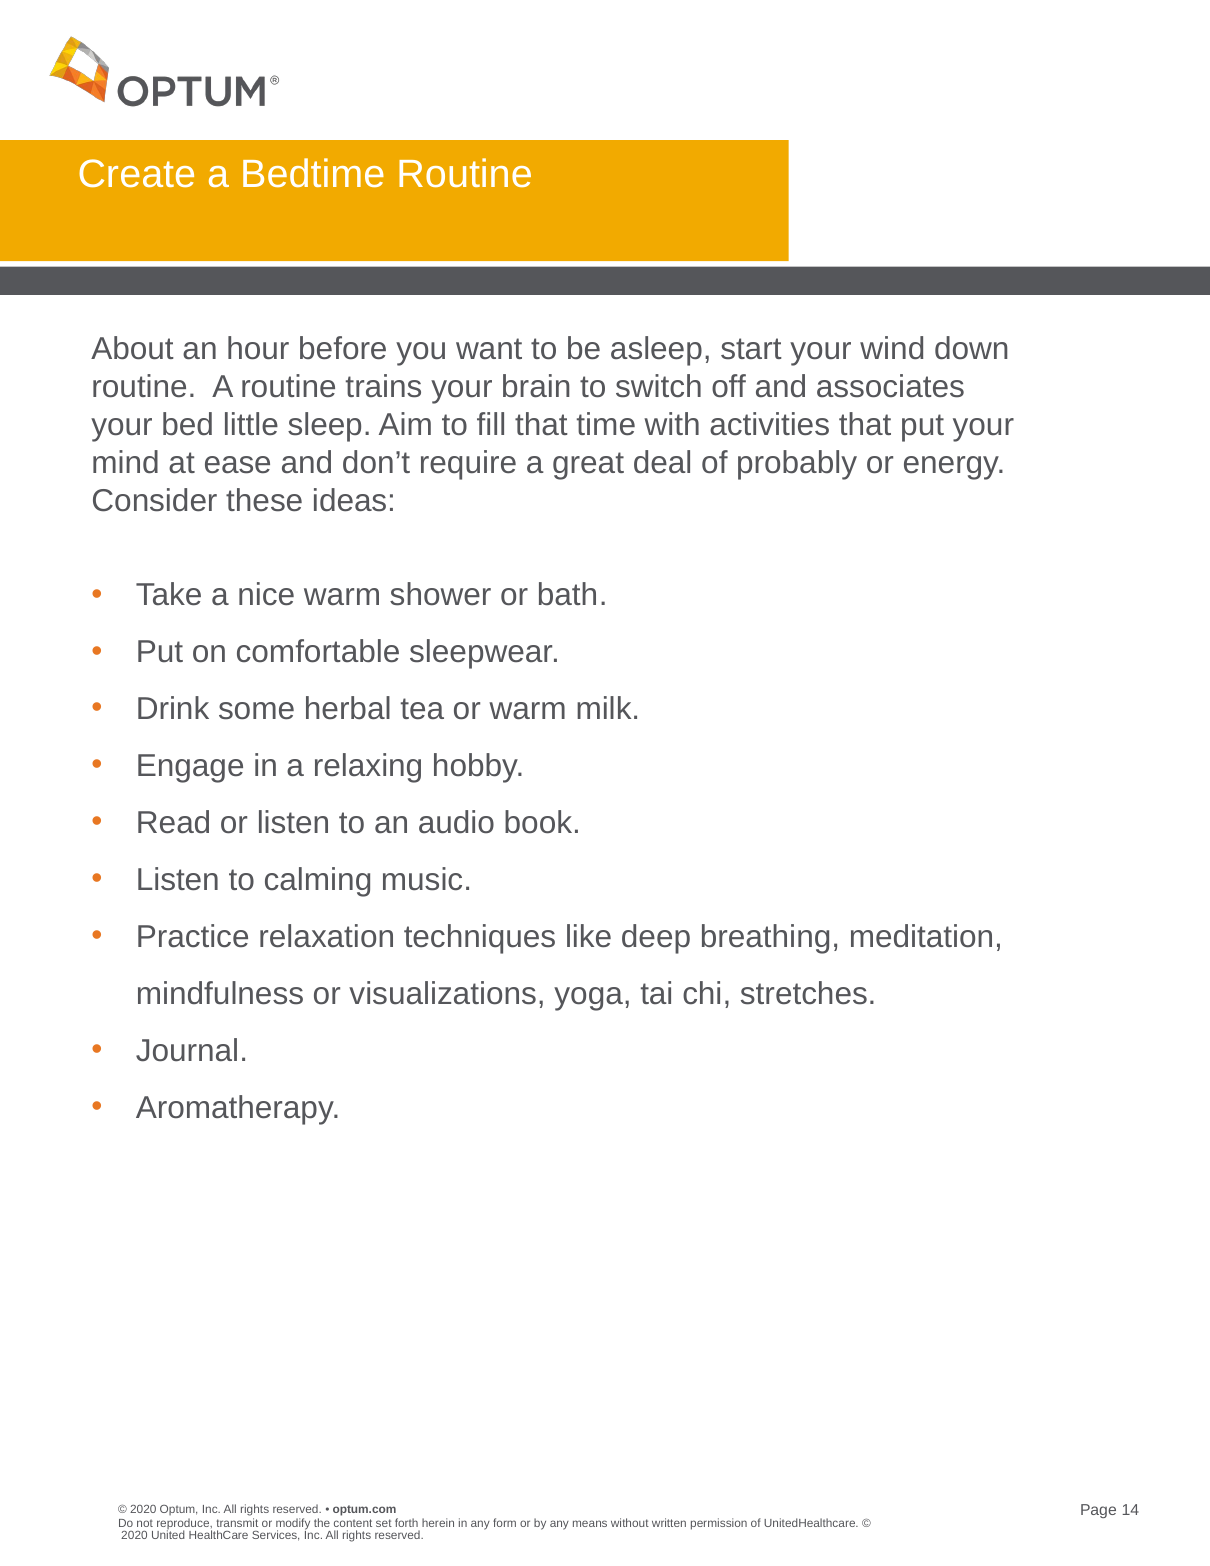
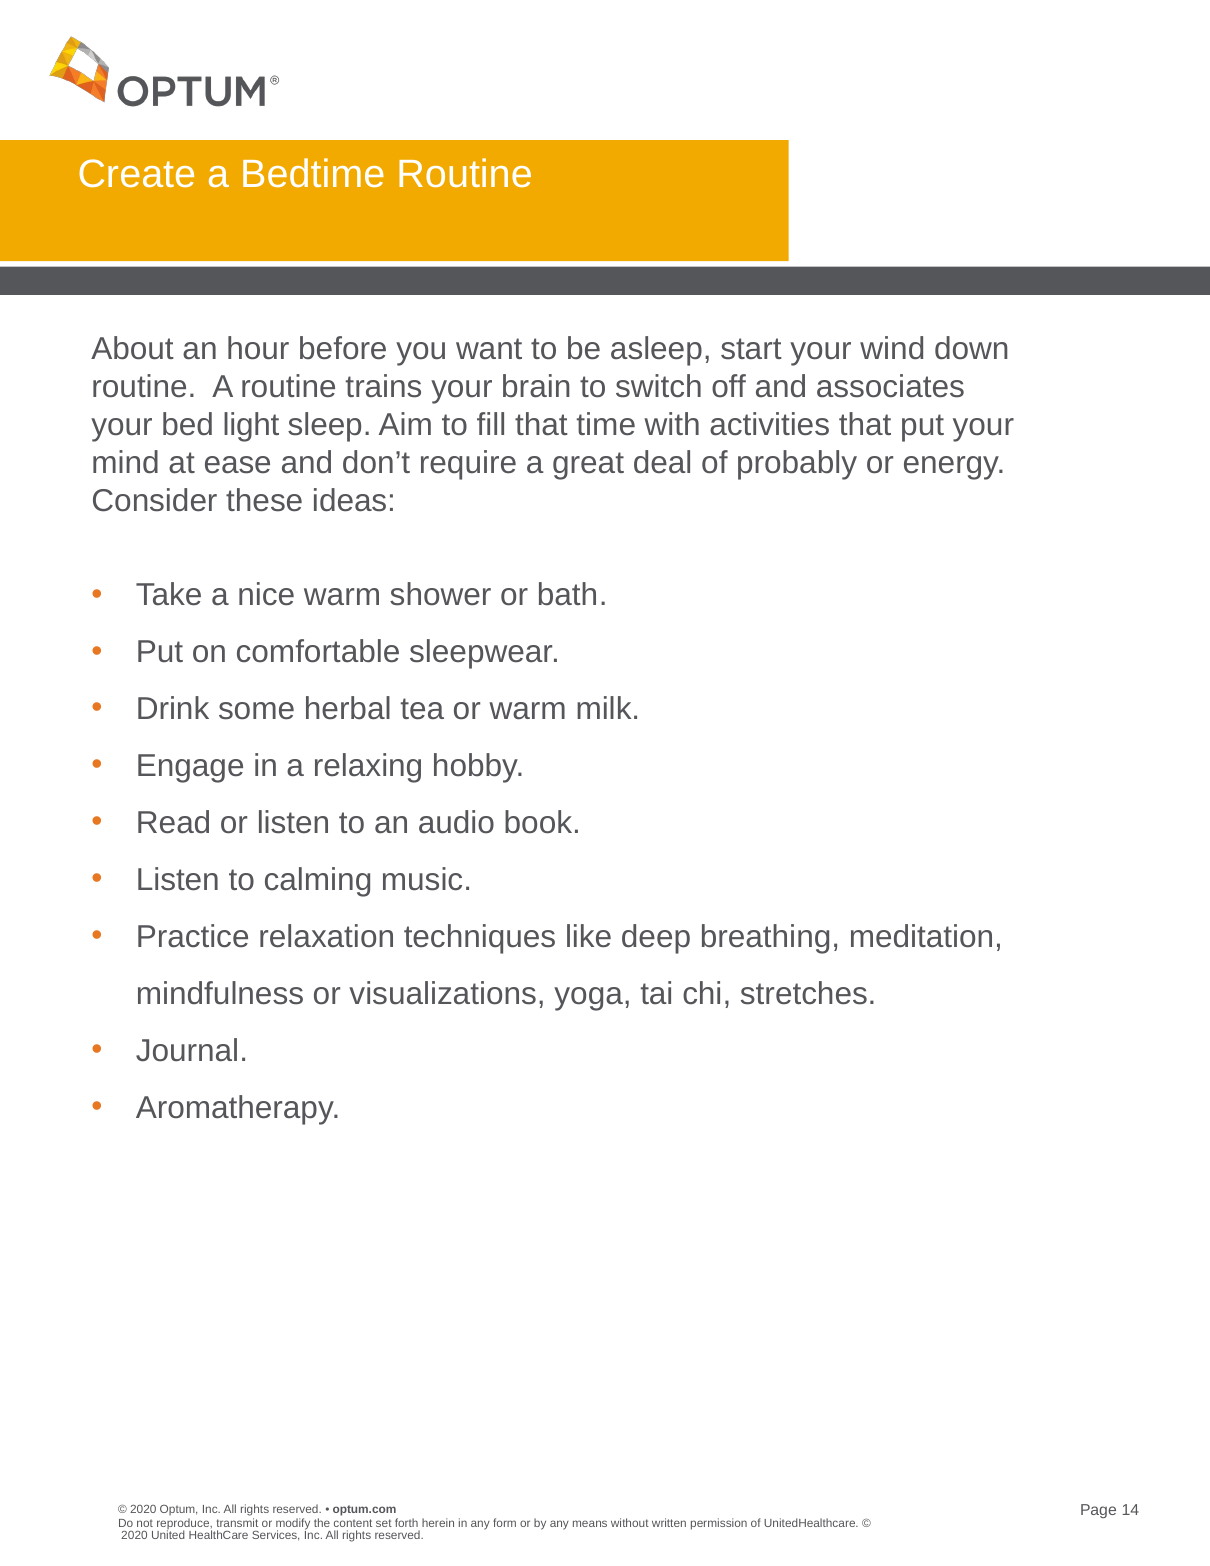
little: little -> light (251, 425)
